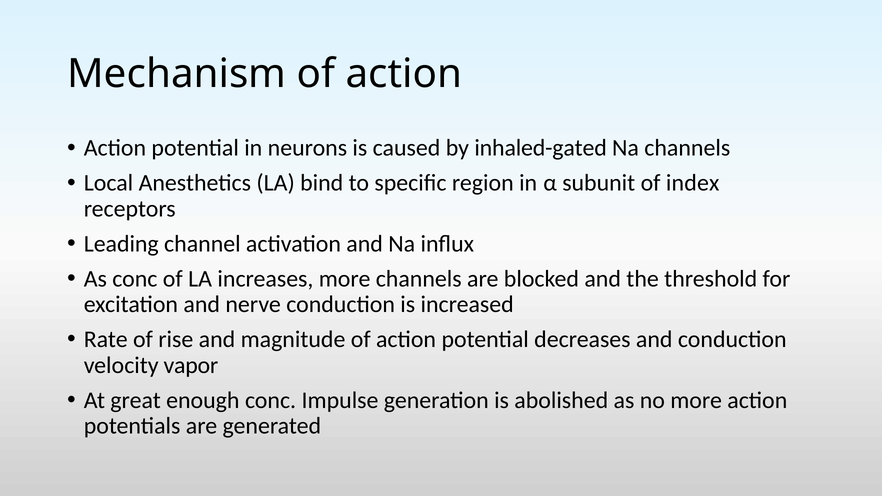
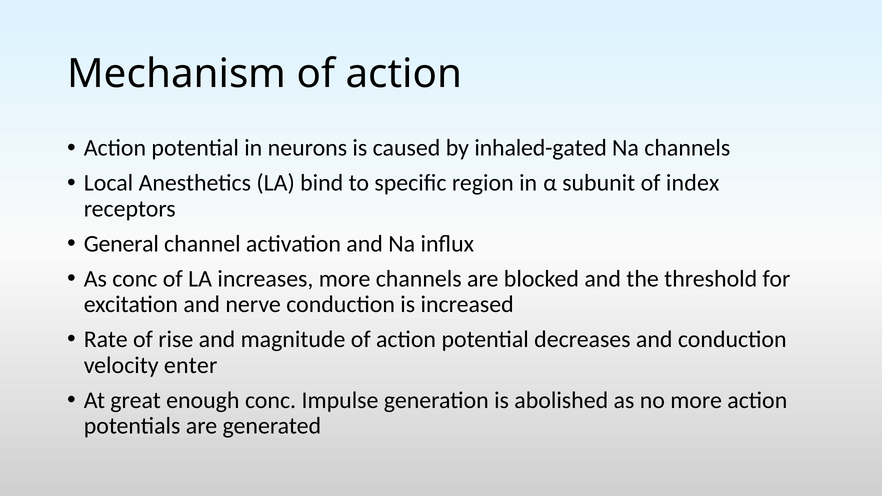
Leading: Leading -> General (121, 244)
vapor: vapor -> enter (191, 365)
